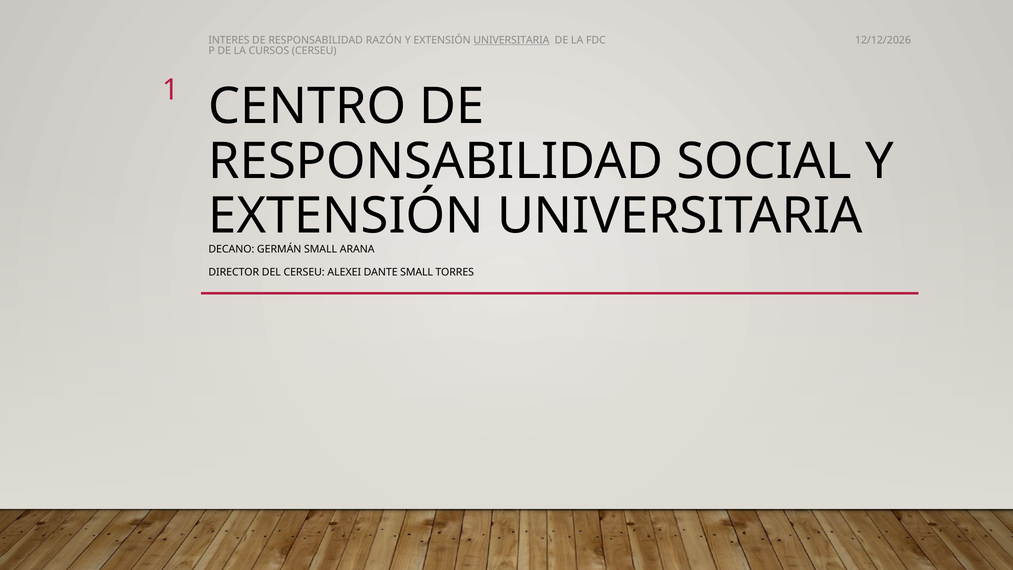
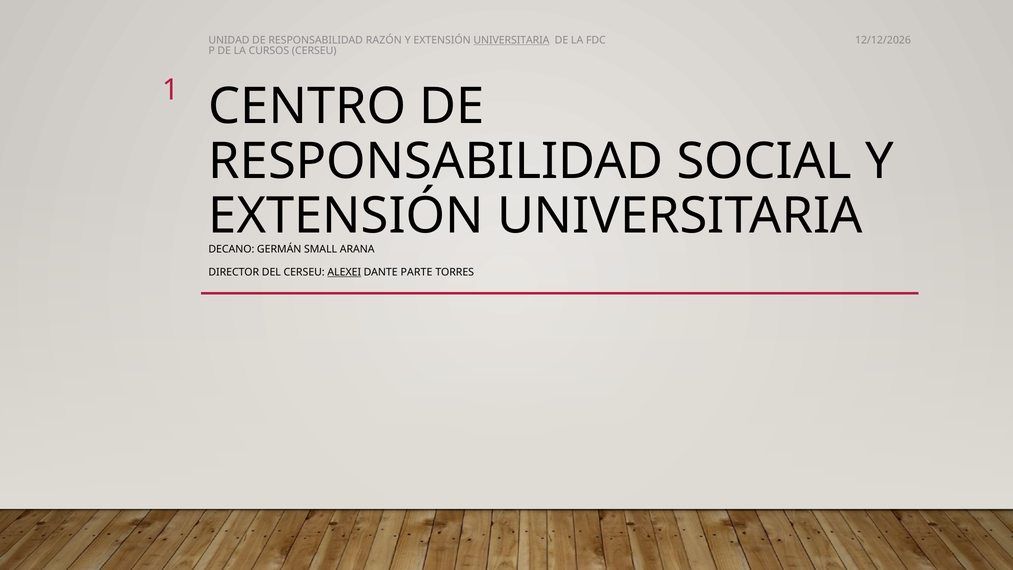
INTERES: INTERES -> UNIDAD (229, 40)
ALEXEI underline: none -> present (344, 272)
DANTE SMALL: SMALL -> PARTE (416, 272)
